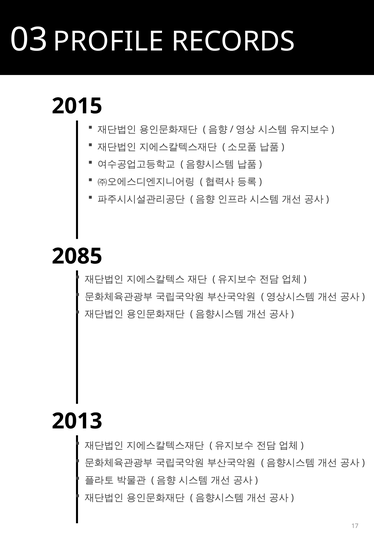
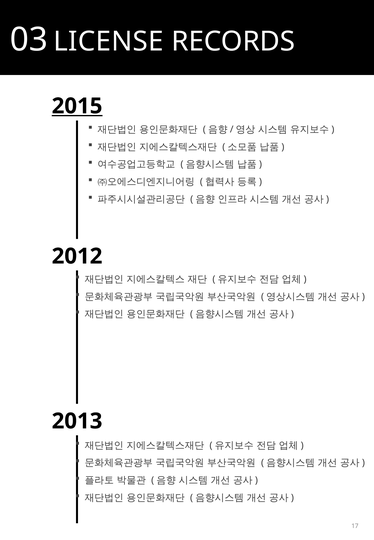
PROFILE: PROFILE -> LICENSE (108, 42)
2015 underline: none -> present (77, 106)
2085: 2085 -> 2012 (77, 256)
